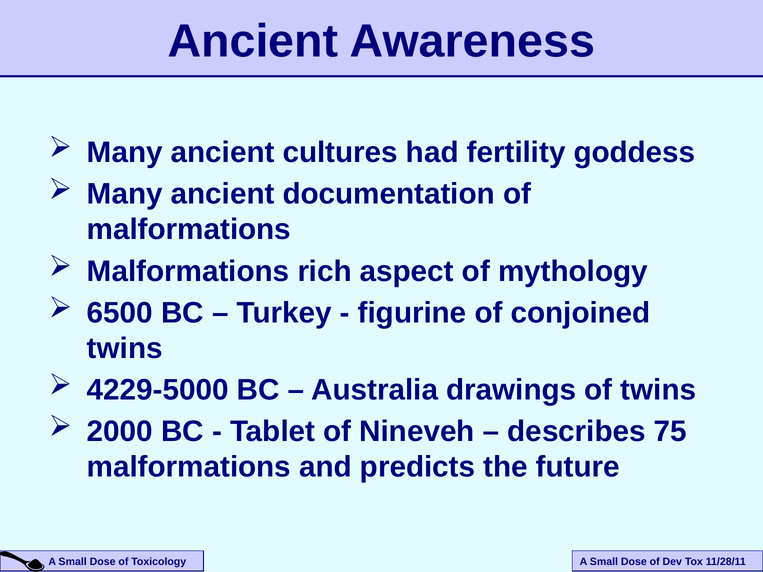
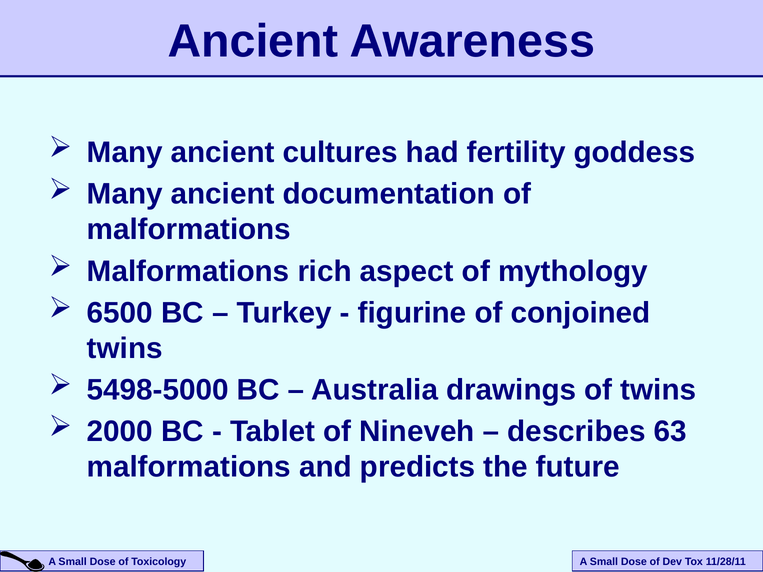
4229-5000: 4229-5000 -> 5498-5000 (158, 390)
75: 75 -> 63 (670, 432)
